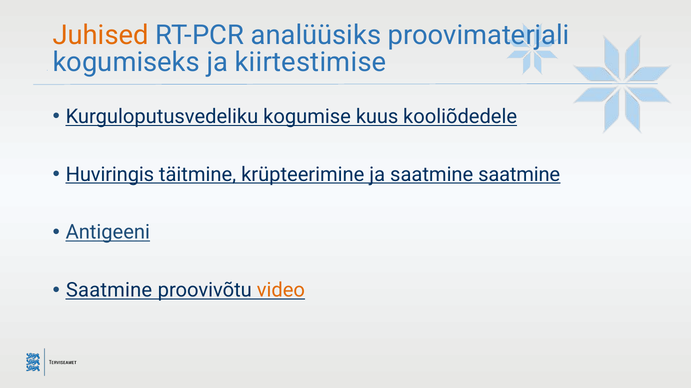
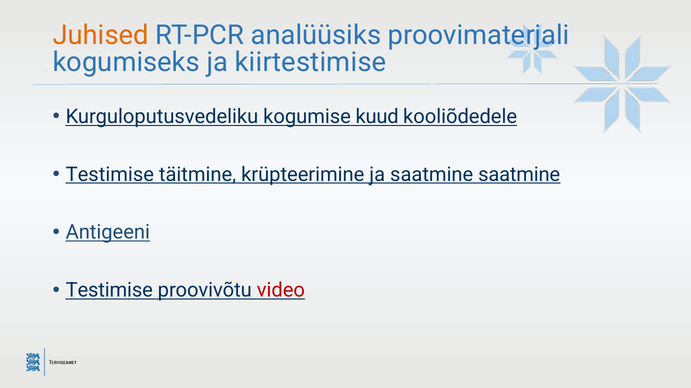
kuus: kuus -> kuud (377, 117)
Huviringis: Huviringis -> Testimise (110, 175)
Saatmine: Saatmine -> Testimise (109, 291)
video colour: orange -> red (281, 291)
